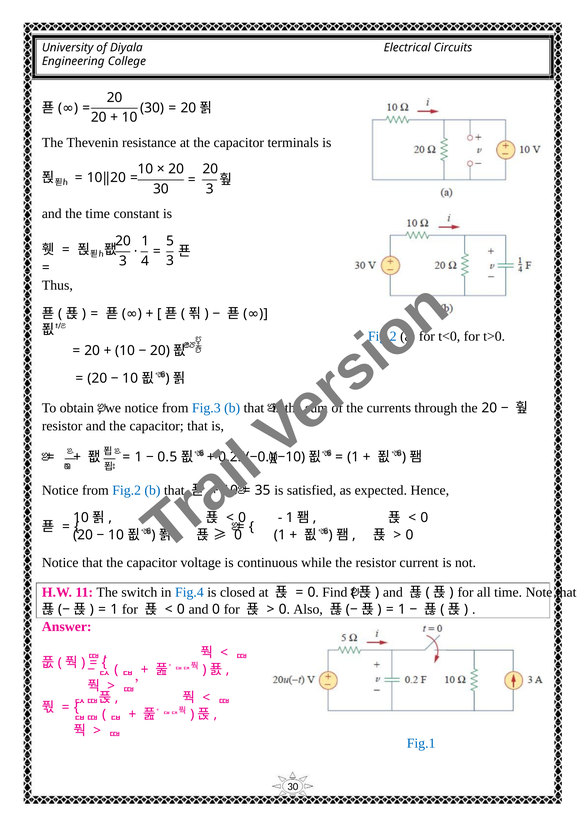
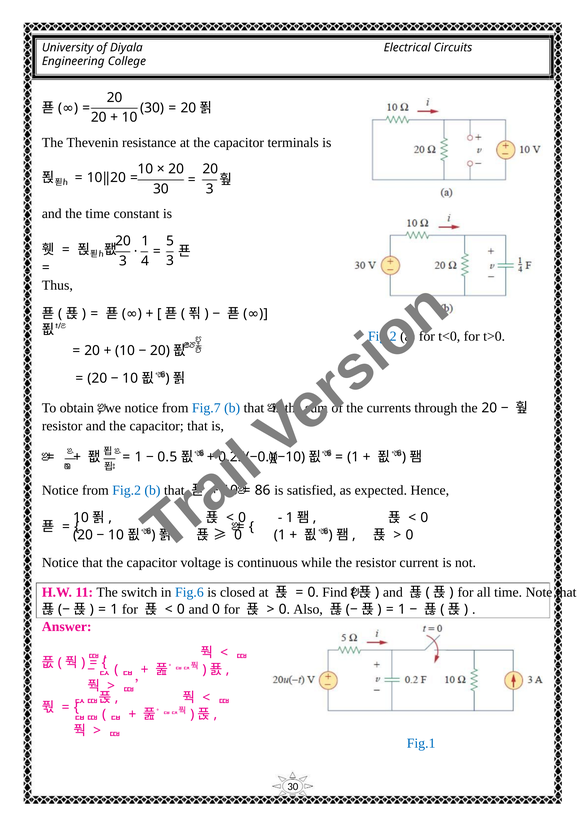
Fig.3: Fig.3 -> Fig.7 (206, 408)
35: 35 -> 86 (263, 490)
Fig.4: Fig.4 -> Fig.6 (189, 592)
